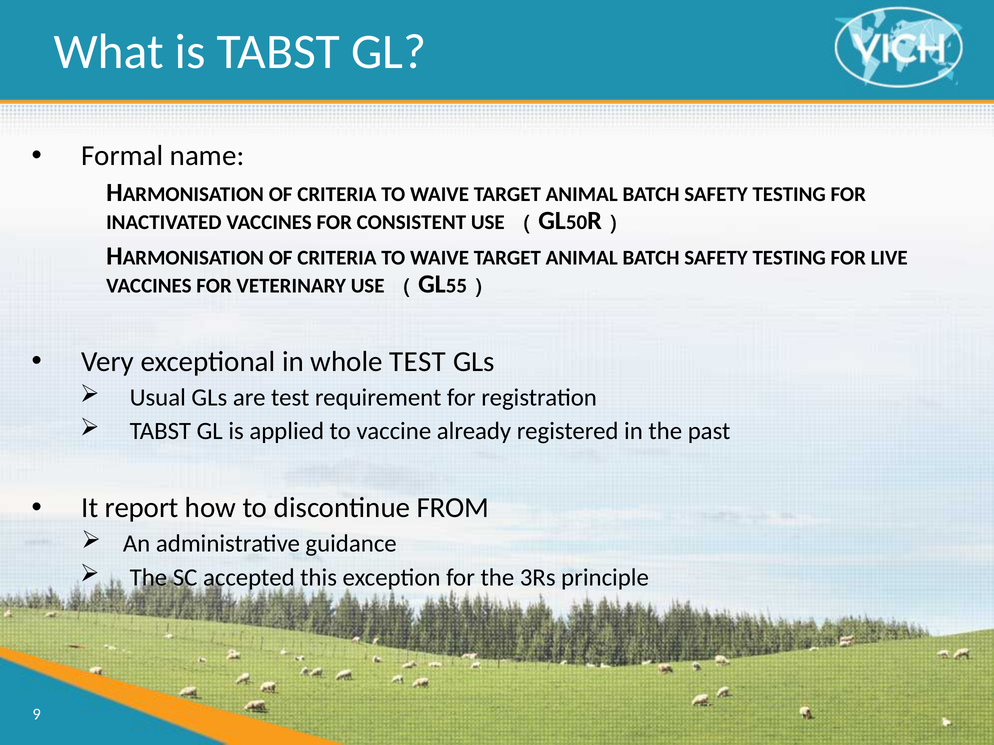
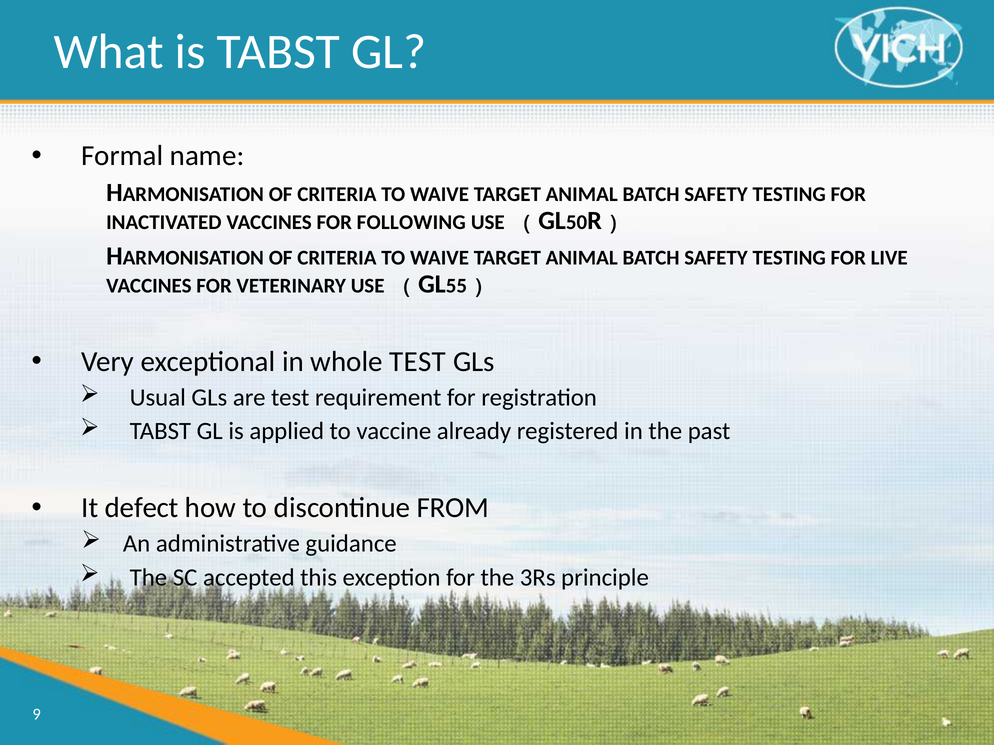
CONSISTENT: CONSISTENT -> FOLLOWING (411, 223)
report: report -> defect (142, 508)
